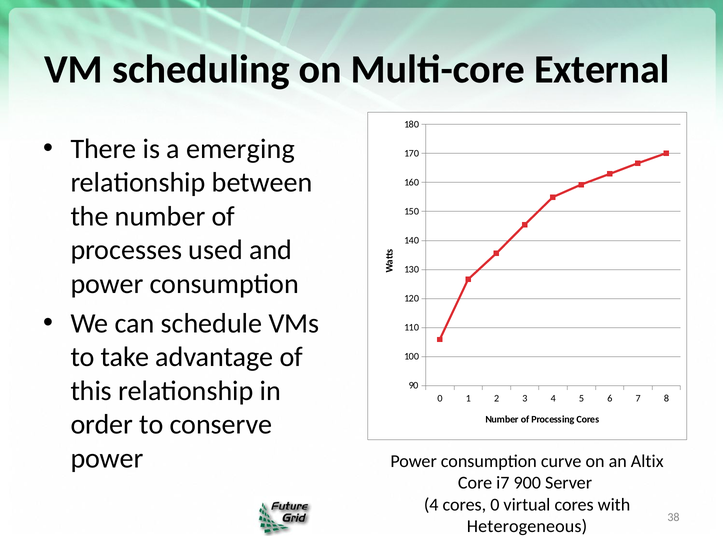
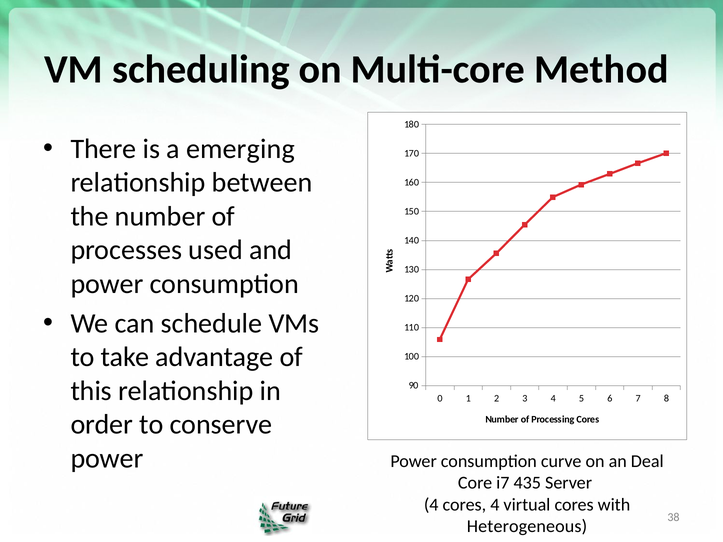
External: External -> Method (602, 70)
Altix: Altix -> Deal (647, 461)
900: 900 -> 435 (527, 483)
cores 0: 0 -> 4 (495, 505)
